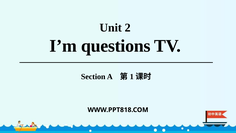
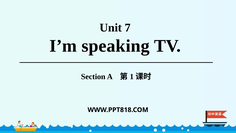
2: 2 -> 7 (128, 28)
questions: questions -> speaking (116, 46)
